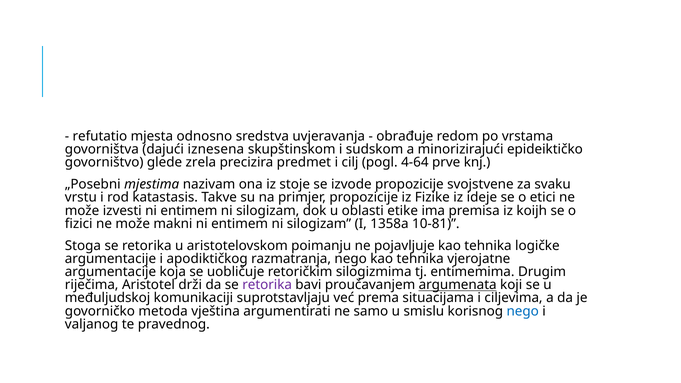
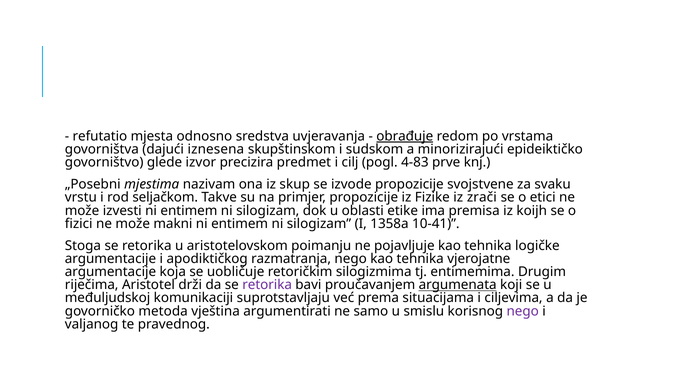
obrađuje underline: none -> present (405, 136)
zrela: zrela -> izvor (201, 162)
4-64: 4-64 -> 4-83 (415, 162)
stoje: stoje -> skup (295, 184)
katastasis: katastasis -> seljačkom (165, 198)
ideje: ideje -> zrači (482, 198)
10-81: 10-81 -> 10-41 (436, 224)
nego colour: blue -> purple (523, 311)
